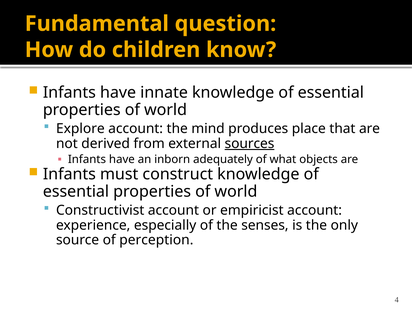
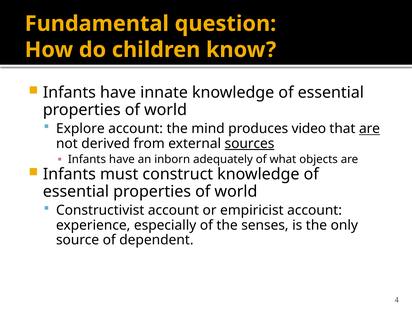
place: place -> video (309, 129)
are underline: none -> present (370, 129)
perception: perception -> dependent (156, 240)
